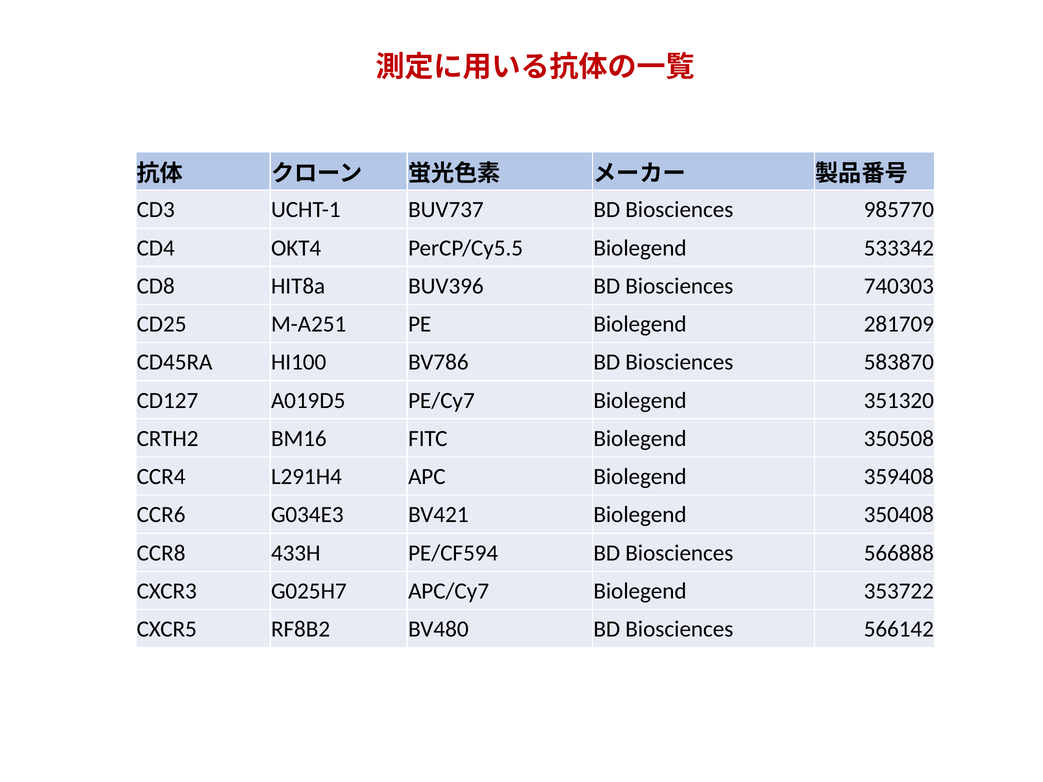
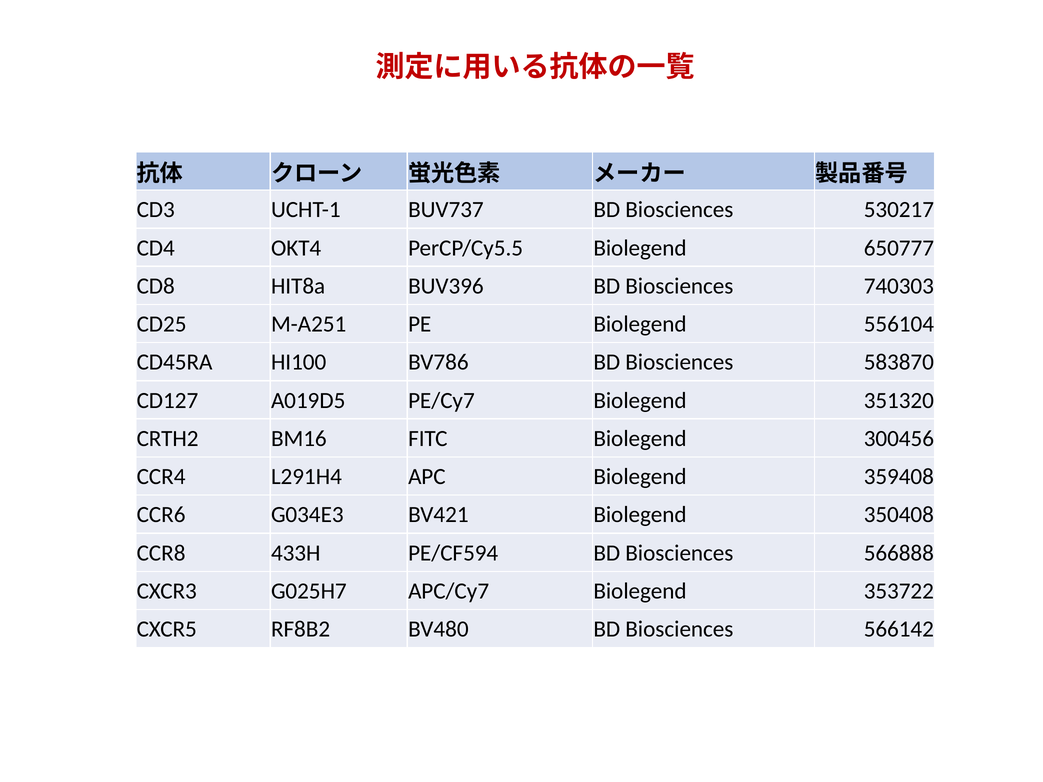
985770: 985770 -> 530217 (899, 210)
533342: 533342 -> 650777 (899, 248)
281709: 281709 -> 556104 (899, 324)
350508: 350508 -> 300456 (899, 439)
